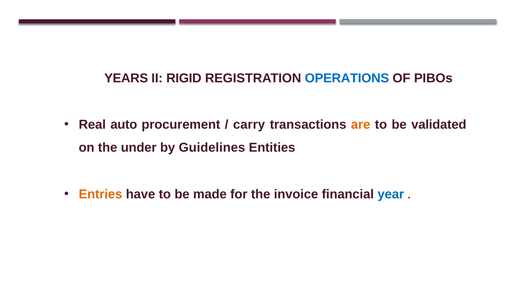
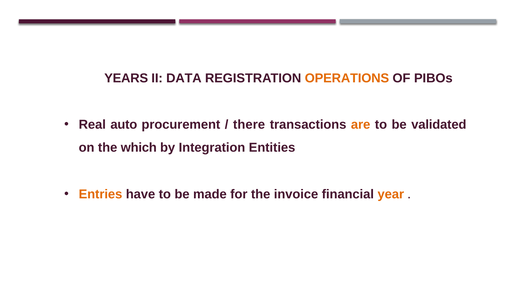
RIGID: RIGID -> DATA (184, 78)
OPERATIONS colour: blue -> orange (347, 78)
carry: carry -> there (249, 124)
under: under -> which (139, 148)
Guidelines: Guidelines -> Integration (212, 148)
year colour: blue -> orange (391, 194)
